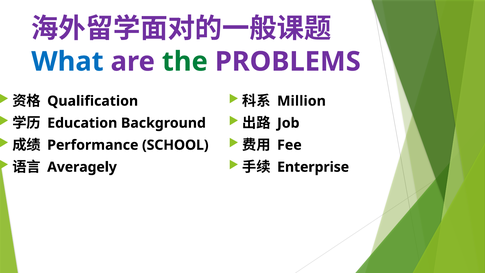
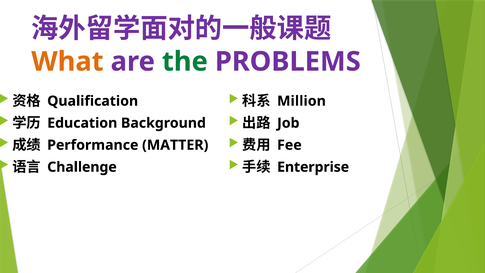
What colour: blue -> orange (67, 62)
SCHOOL: SCHOOL -> MATTER (175, 145)
Averagely: Averagely -> Challenge (82, 167)
